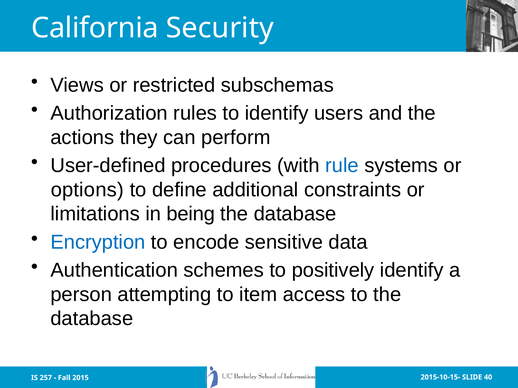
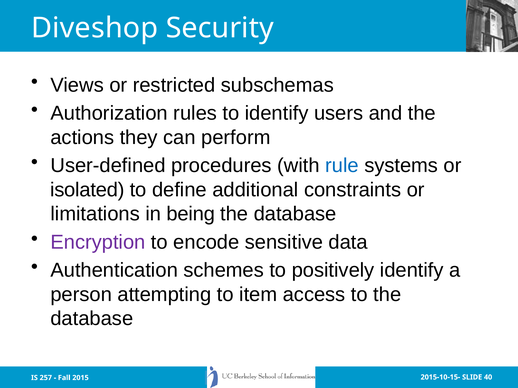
California: California -> Diveshop (95, 28)
options: options -> isolated (87, 190)
Encryption colour: blue -> purple (98, 242)
